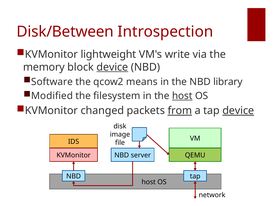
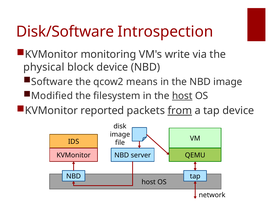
Disk/Between: Disk/Between -> Disk/Software (65, 32)
lightweight: lightweight -> monitoring (108, 54)
memory: memory -> physical (44, 67)
device underline: present -> none (112, 67)
NBD library: library -> image (228, 82)
changed: changed -> reported (102, 110)
device underline: present -> none (238, 110)
